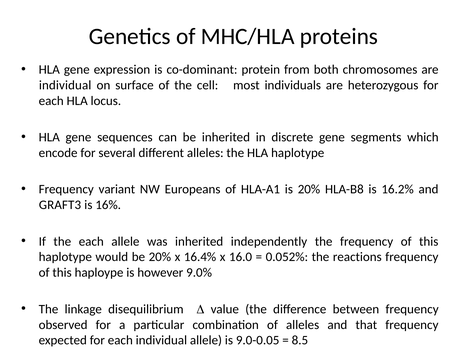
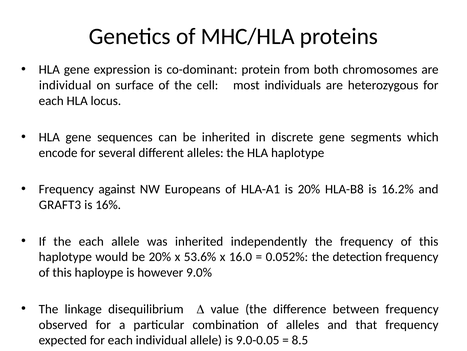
variant: variant -> against (117, 189)
16.4%: 16.4% -> 53.6% (200, 256)
reactions: reactions -> detection (357, 256)
